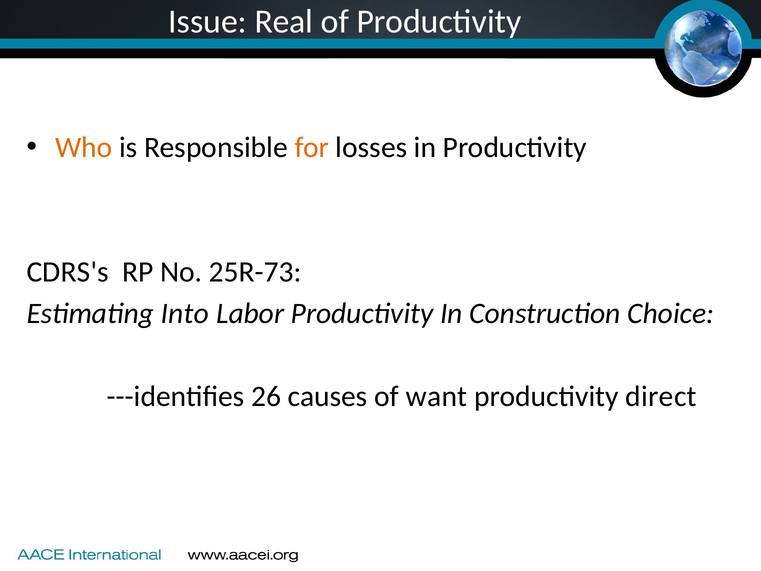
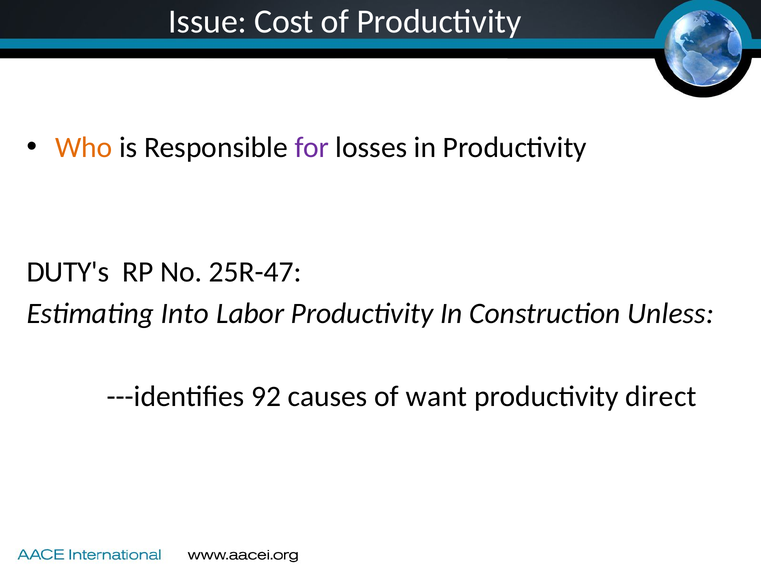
Real: Real -> Cost (284, 21)
for colour: orange -> purple (312, 148)
CDRS's: CDRS's -> DUTY's (68, 272)
25R-73: 25R-73 -> 25R-47 (255, 272)
Choice: Choice -> Unless (671, 313)
26: 26 -> 92 (266, 396)
